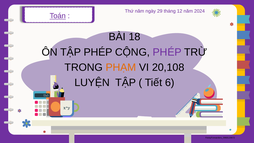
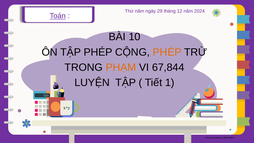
18: 18 -> 10 (134, 37)
PHÉP colour: purple -> orange (167, 52)
20,108: 20,108 -> 67,844 (168, 67)
6: 6 -> 1 (170, 83)
